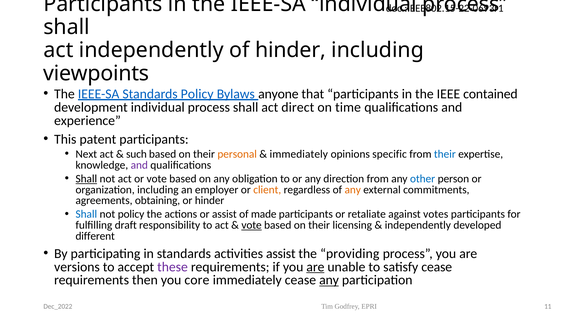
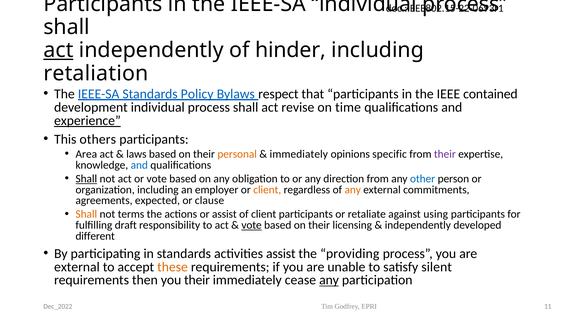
act underline: none -> present (58, 50)
viewpoints: viewpoints -> retaliation (96, 73)
anyone: anyone -> respect (278, 94)
direct: direct -> revise (298, 107)
experience underline: none -> present (87, 120)
patent: patent -> others (98, 139)
Next: Next -> Area (86, 154)
such: such -> laws (136, 154)
their colour: blue -> purple (445, 154)
and colour: purple -> blue (139, 165)
obtaining: obtaining -> expected (157, 200)
or hinder: hinder -> clause (210, 200)
Shall colour: blue -> orange (86, 214)
not policy: policy -> terms (131, 214)
of made: made -> client (264, 214)
votes: votes -> using (436, 214)
versions: versions -> external (77, 267)
these colour: purple -> orange (173, 267)
are underline: present -> none (315, 267)
satisfy cease: cease -> silent (437, 267)
you core: core -> their (197, 280)
